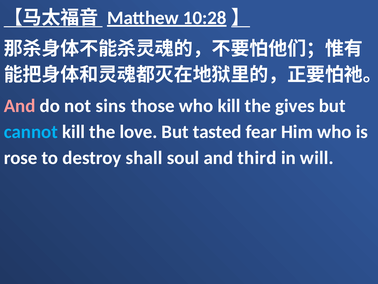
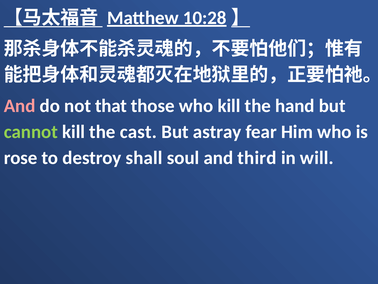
sins: sins -> that (111, 106)
gives: gives -> hand (295, 106)
cannot colour: light blue -> light green (31, 132)
love: love -> cast (138, 132)
tasted: tasted -> astray (217, 132)
